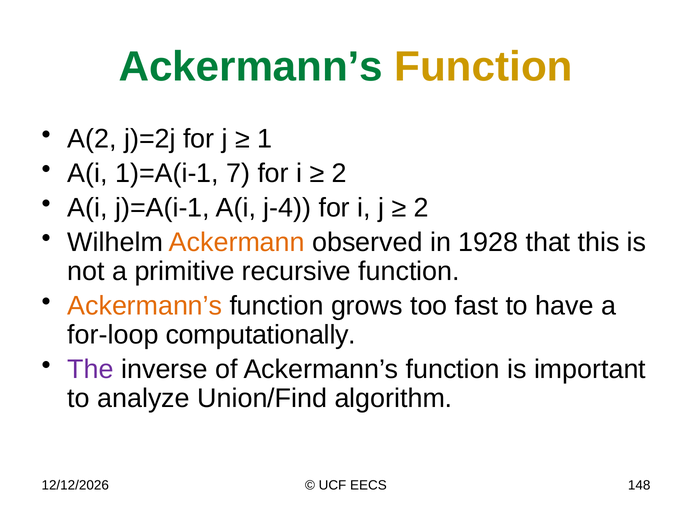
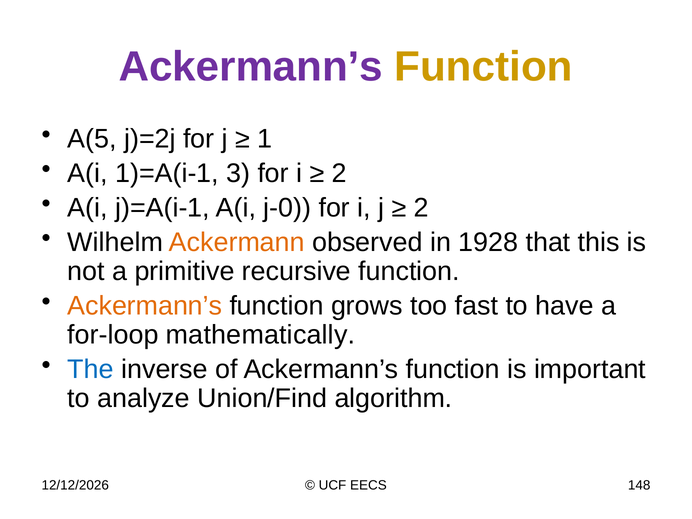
Ackermann’s colour: green -> purple (251, 67)
A(2: A(2 -> A(5 (92, 139)
7: 7 -> 3 (238, 173)
j-4: j-4 -> j-0 (287, 208)
computationally: computationally -> mathematically (261, 335)
The colour: purple -> blue (91, 369)
